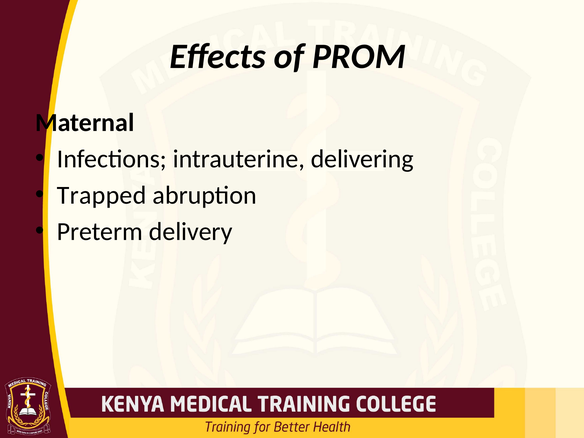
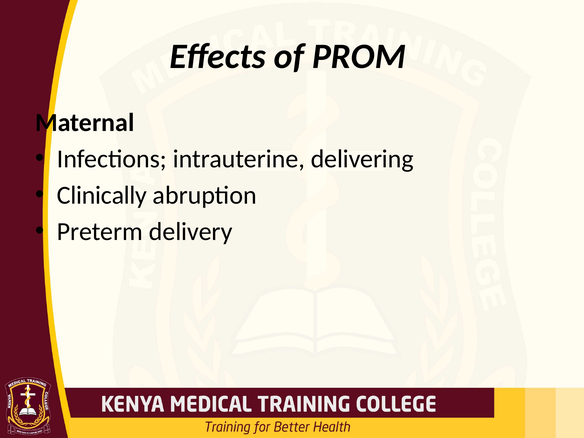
Trapped: Trapped -> Clinically (102, 195)
